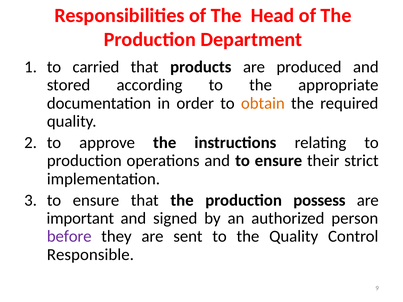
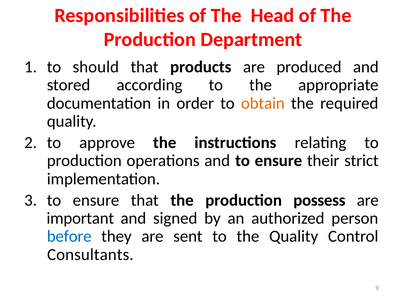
carried: carried -> should (96, 67)
before colour: purple -> blue (69, 237)
Responsible: Responsible -> Consultants (90, 255)
